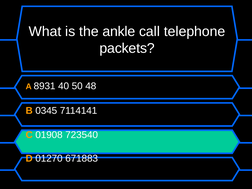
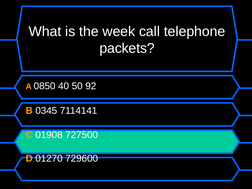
ankle: ankle -> week (119, 31)
8931: 8931 -> 0850 (45, 86)
48: 48 -> 92 (91, 86)
723540: 723540 -> 727500 (82, 135)
671883: 671883 -> 729600 (82, 158)
